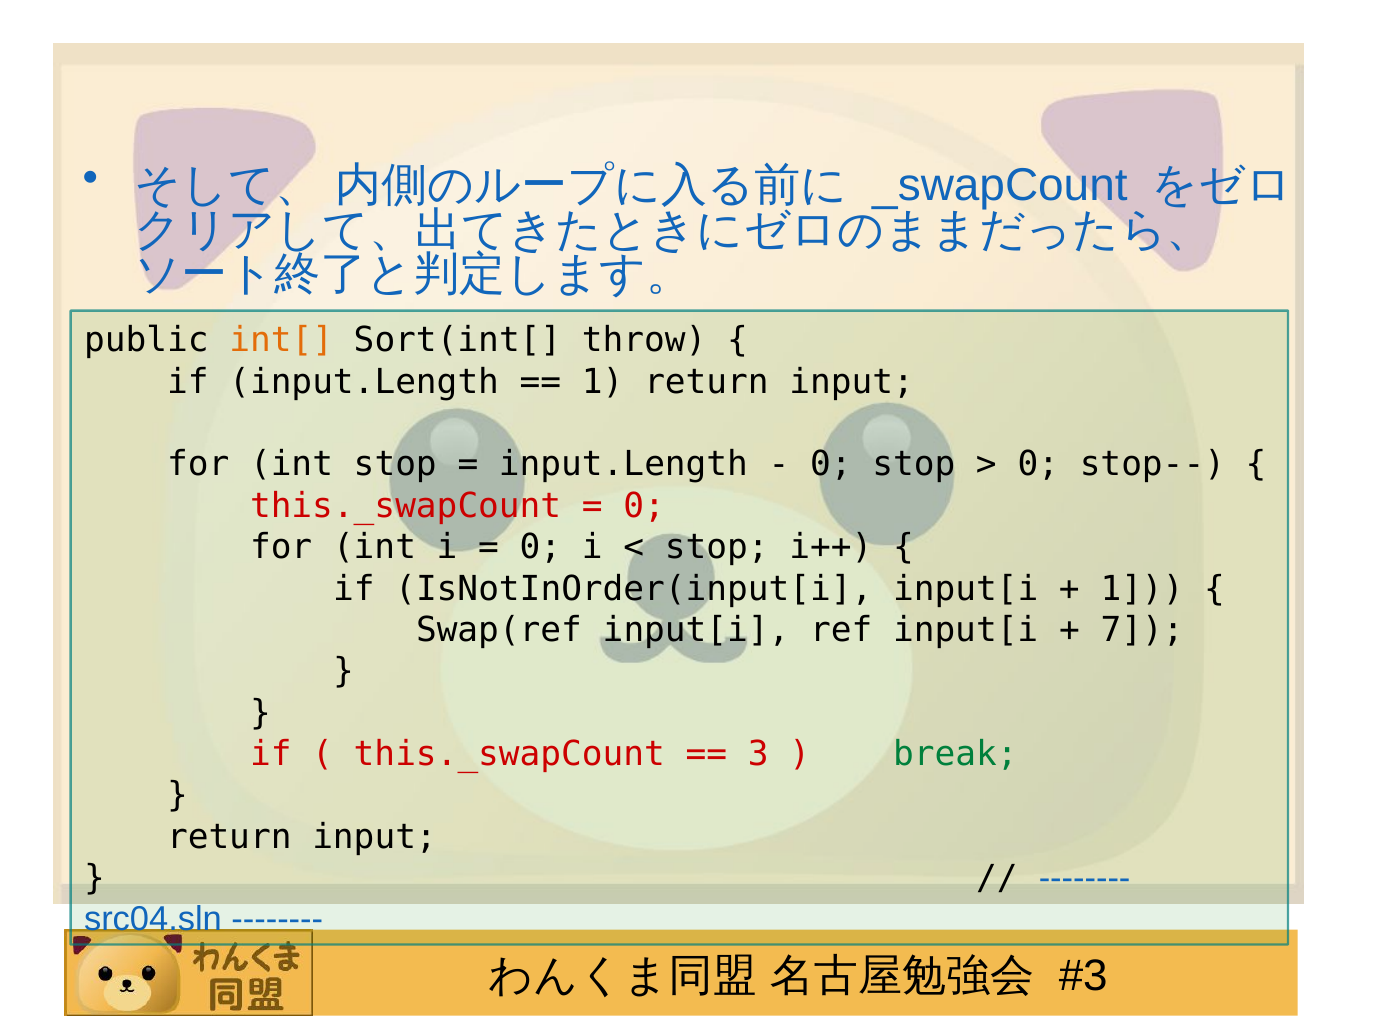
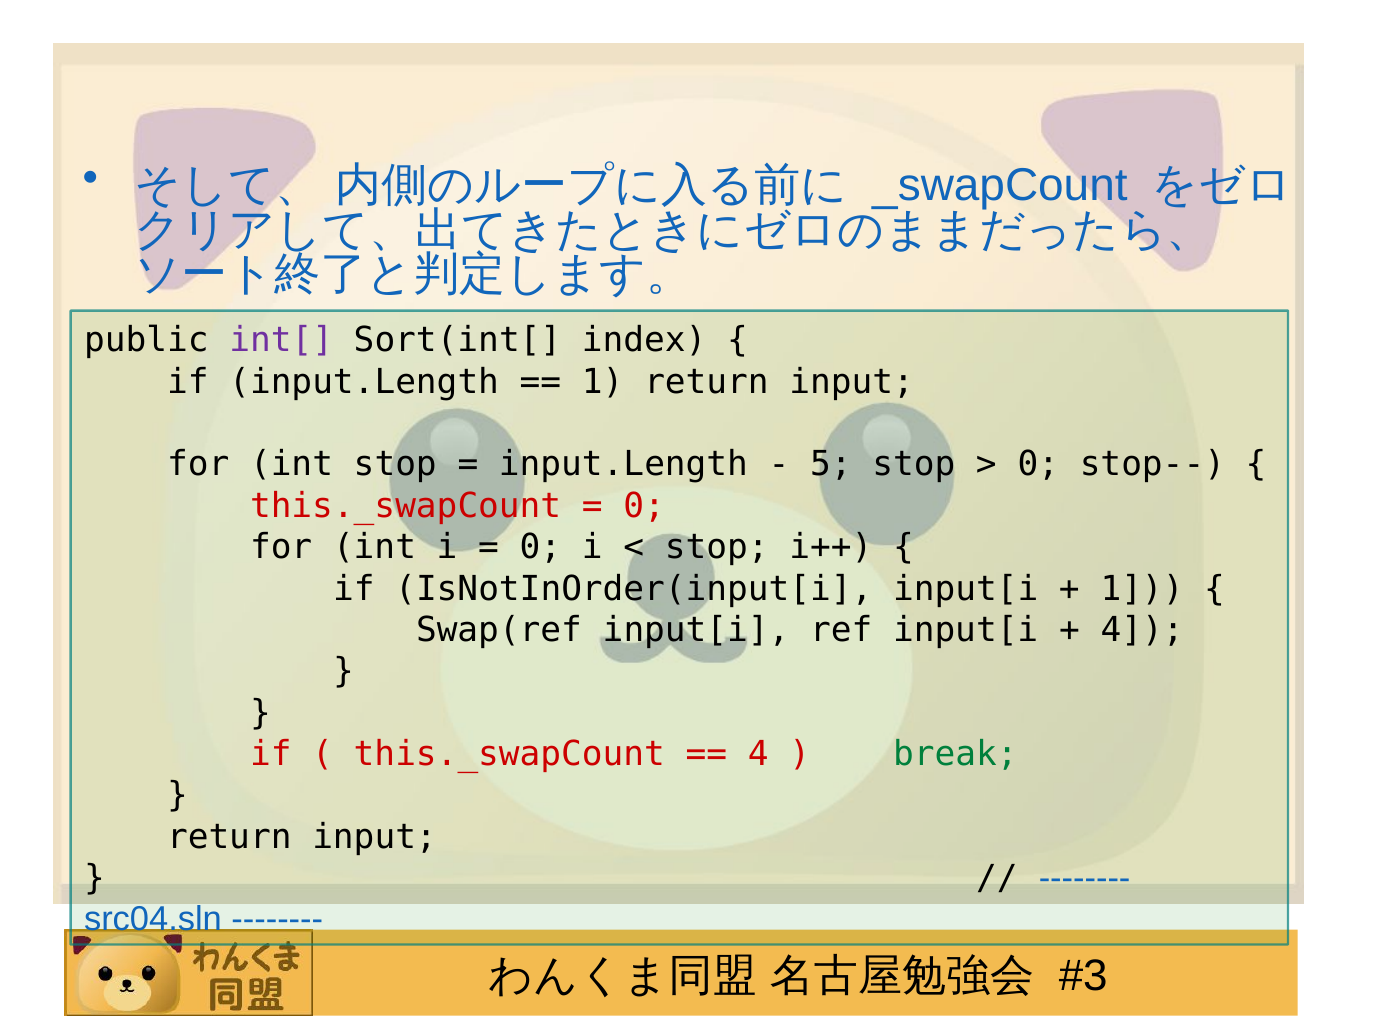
int[ colour: orange -> purple (281, 341)
throw: throw -> index (644, 341)
0: 0 -> 5 (831, 465)
7: 7 -> 4 (1142, 630)
3: 3 -> 4 (758, 754)
